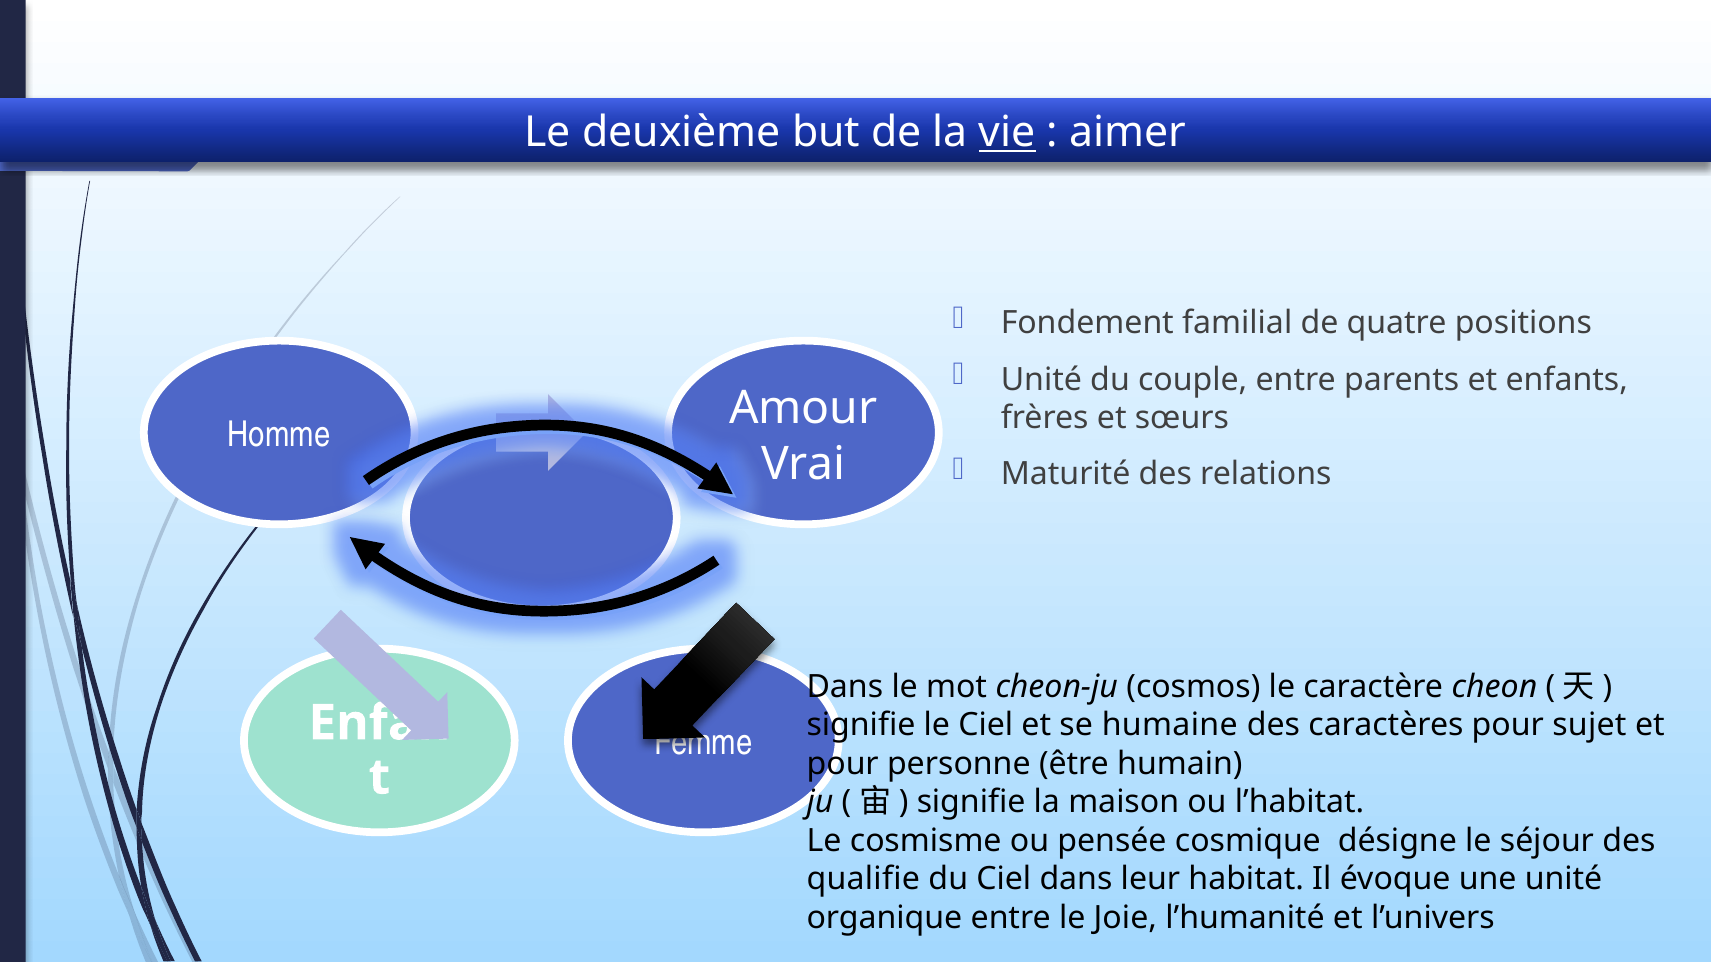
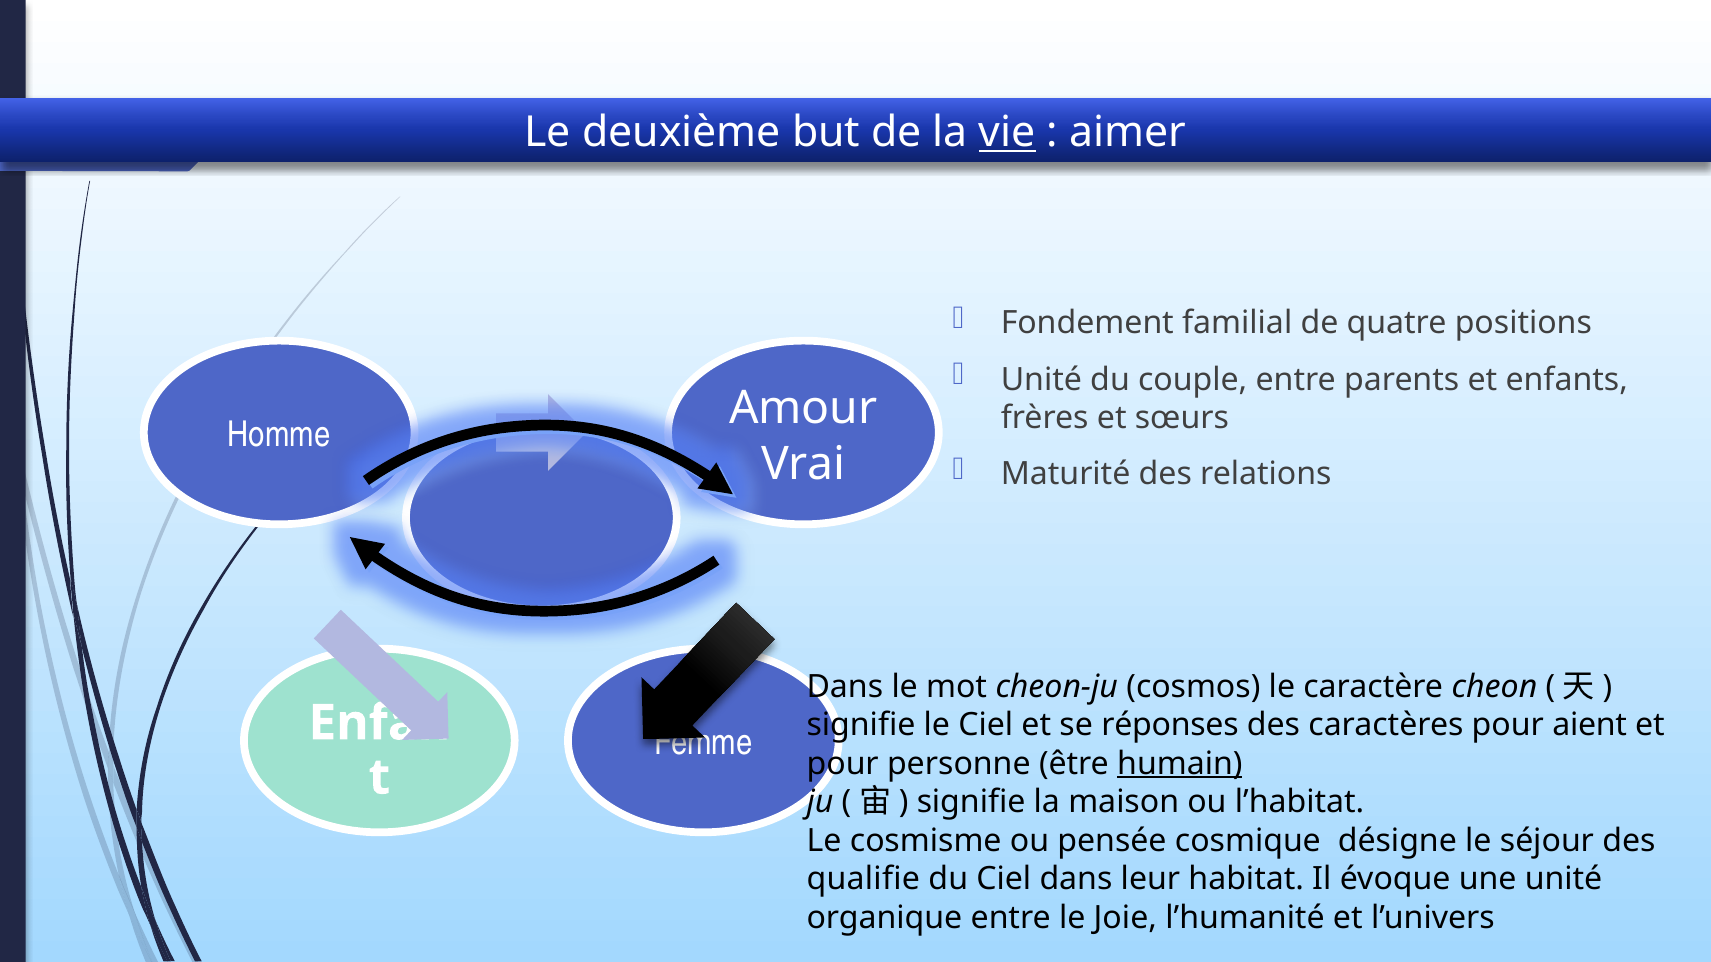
humaine: humaine -> réponses (1170, 725)
sujet: sujet -> aient (1590, 725)
humain underline: none -> present (1180, 764)
